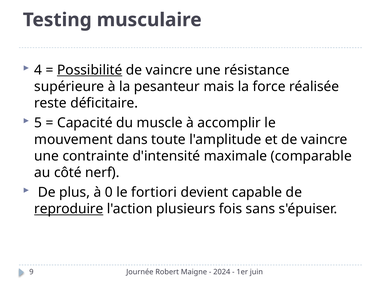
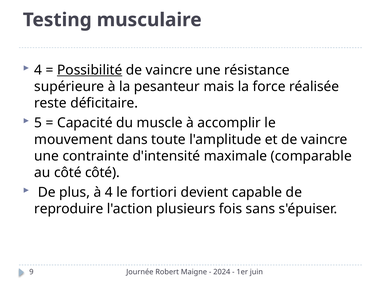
côté nerf: nerf -> côté (102, 172)
à 0: 0 -> 4 (109, 192)
reproduire underline: present -> none (69, 209)
